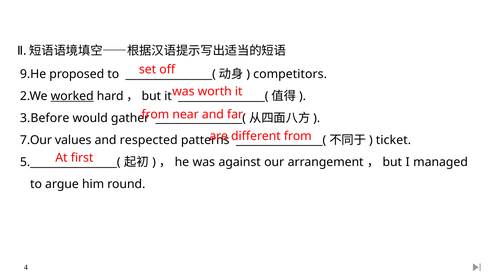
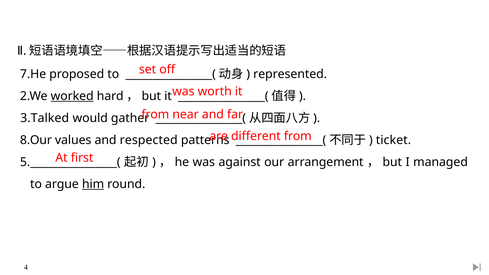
9.He: 9.He -> 7.He (33, 74)
competitors: competitors -> represented (290, 74)
3.Before: 3.Before -> 3.Talked (45, 118)
7.Our: 7.Our -> 8.Our (36, 140)
him underline: none -> present (93, 184)
